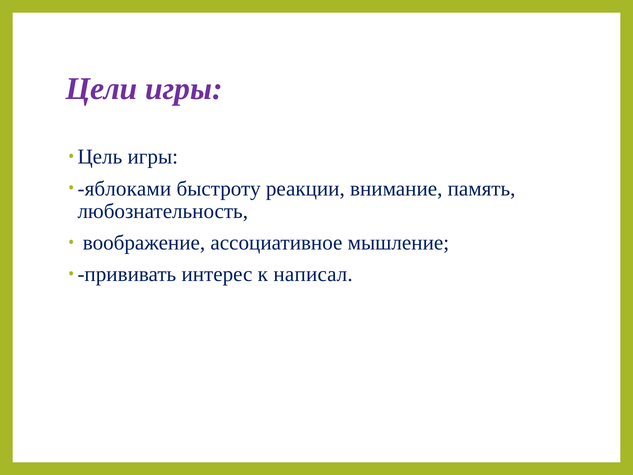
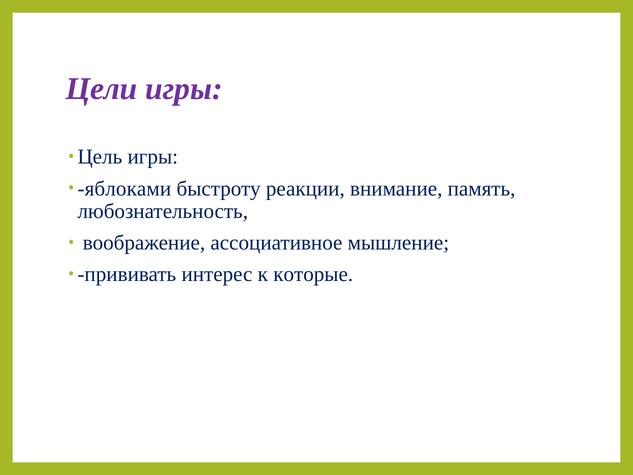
написал: написал -> которые (313, 274)
